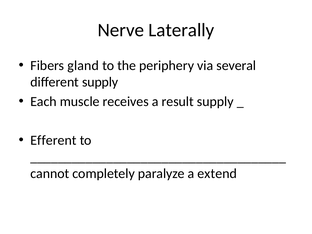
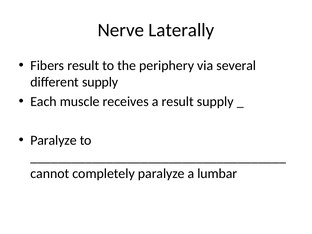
Fibers gland: gland -> result (83, 65)
Efferent: Efferent -> Paralyze (54, 140)
extend: extend -> lumbar (217, 174)
